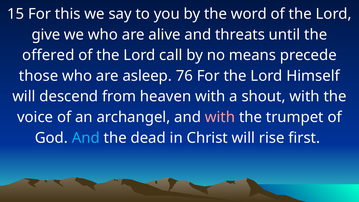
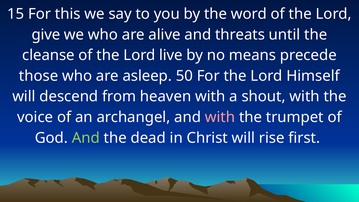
offered: offered -> cleanse (48, 55)
call: call -> live (171, 55)
76: 76 -> 50 (184, 76)
And colour: light blue -> light green (86, 138)
